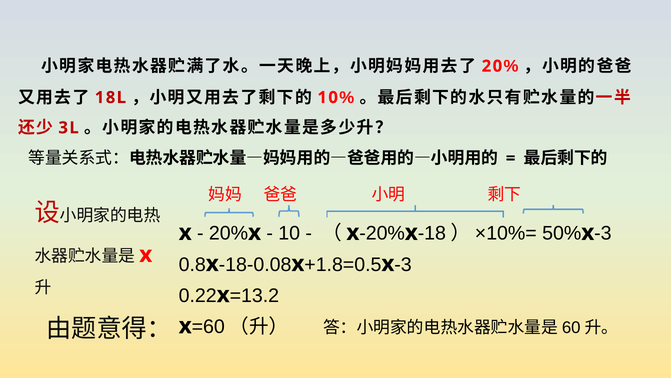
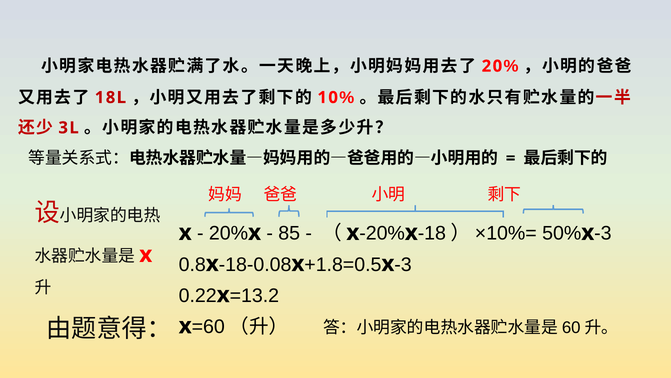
10: 10 -> 85 (289, 233)
